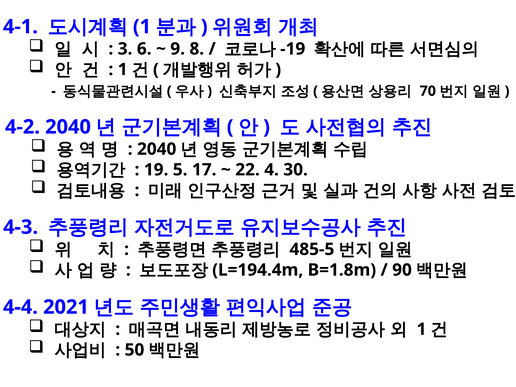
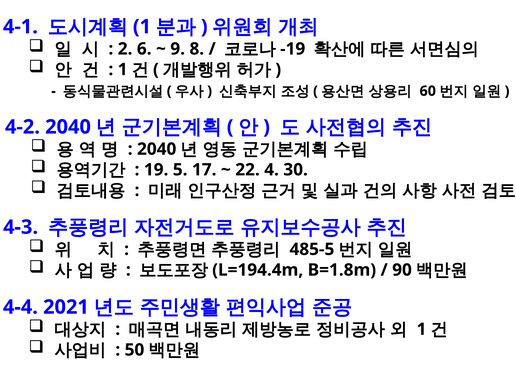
3: 3 -> 2 (125, 49)
70: 70 -> 60 (428, 91)
